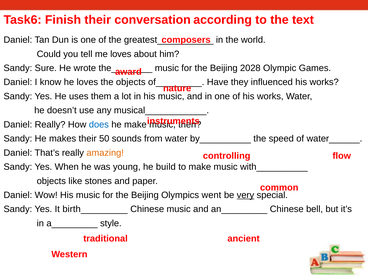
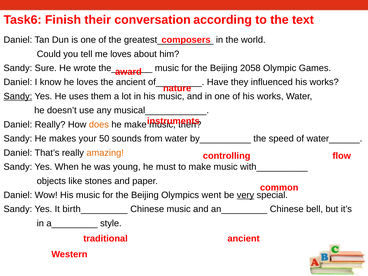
2028: 2028 -> 2058 (250, 68)
the objects: objects -> ancient (131, 82)
Sandy underline: none -> present (18, 96)
does colour: blue -> orange (99, 125)
makes their: their -> your (88, 139)
build: build -> must (166, 167)
